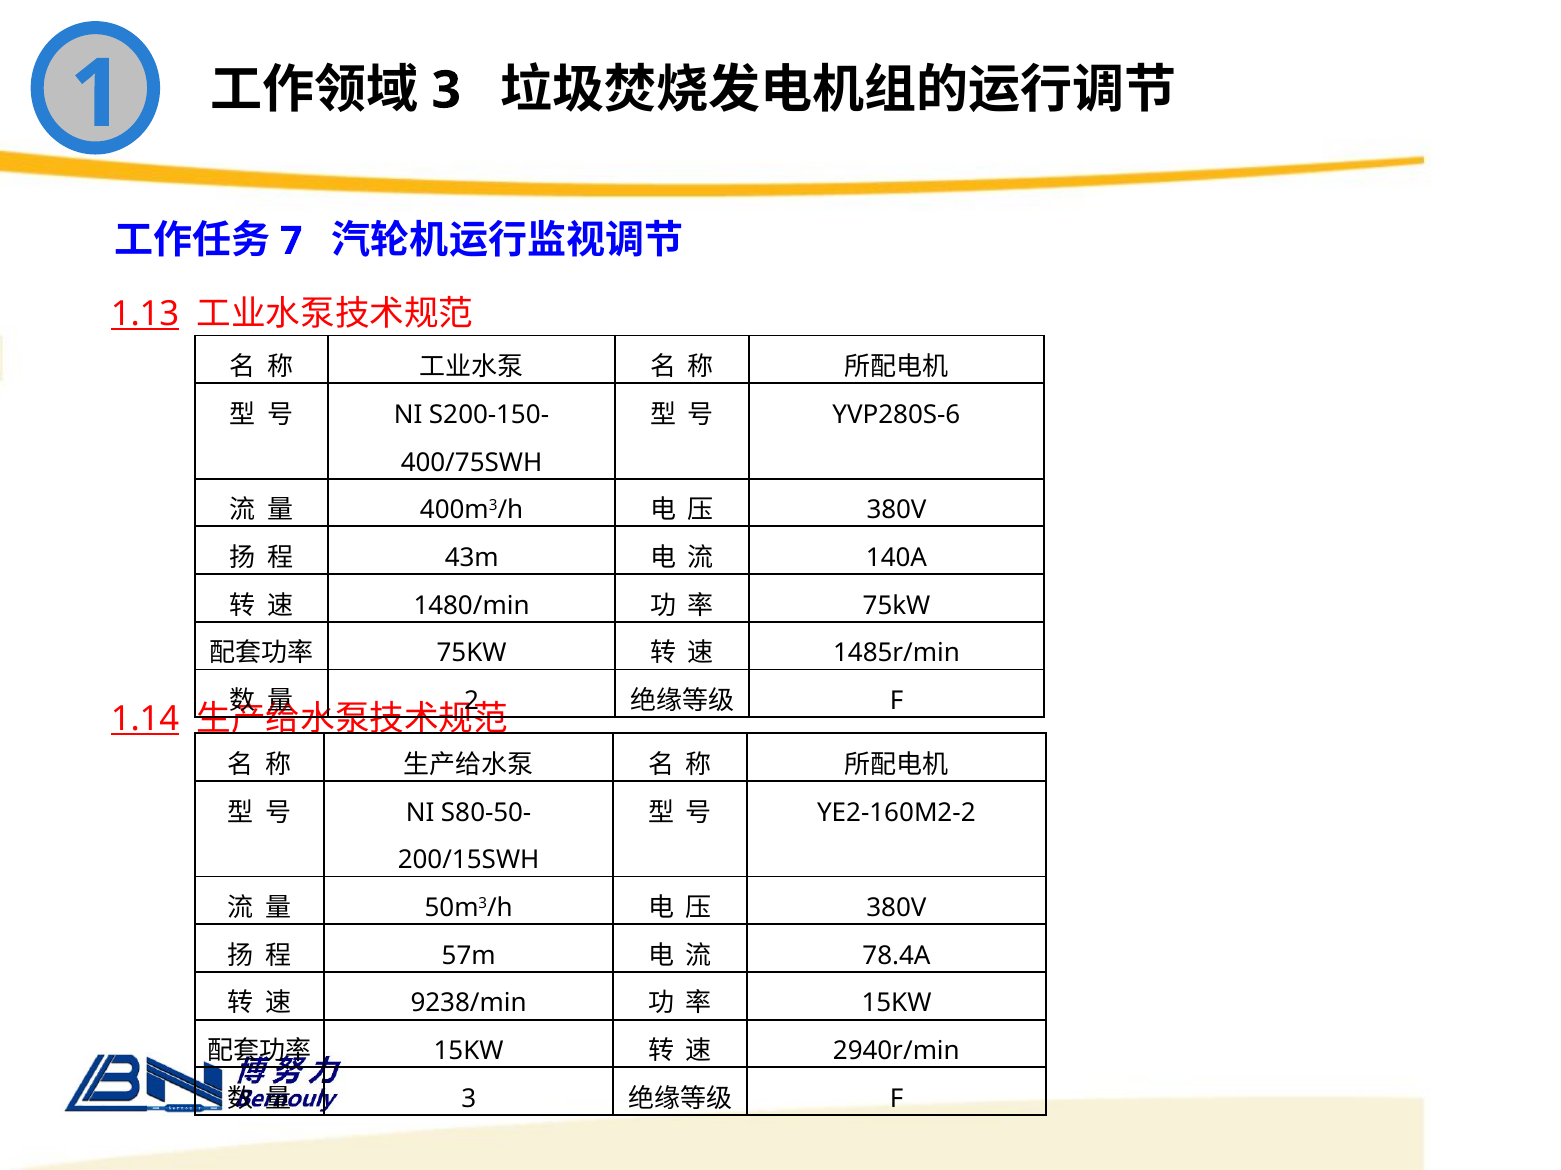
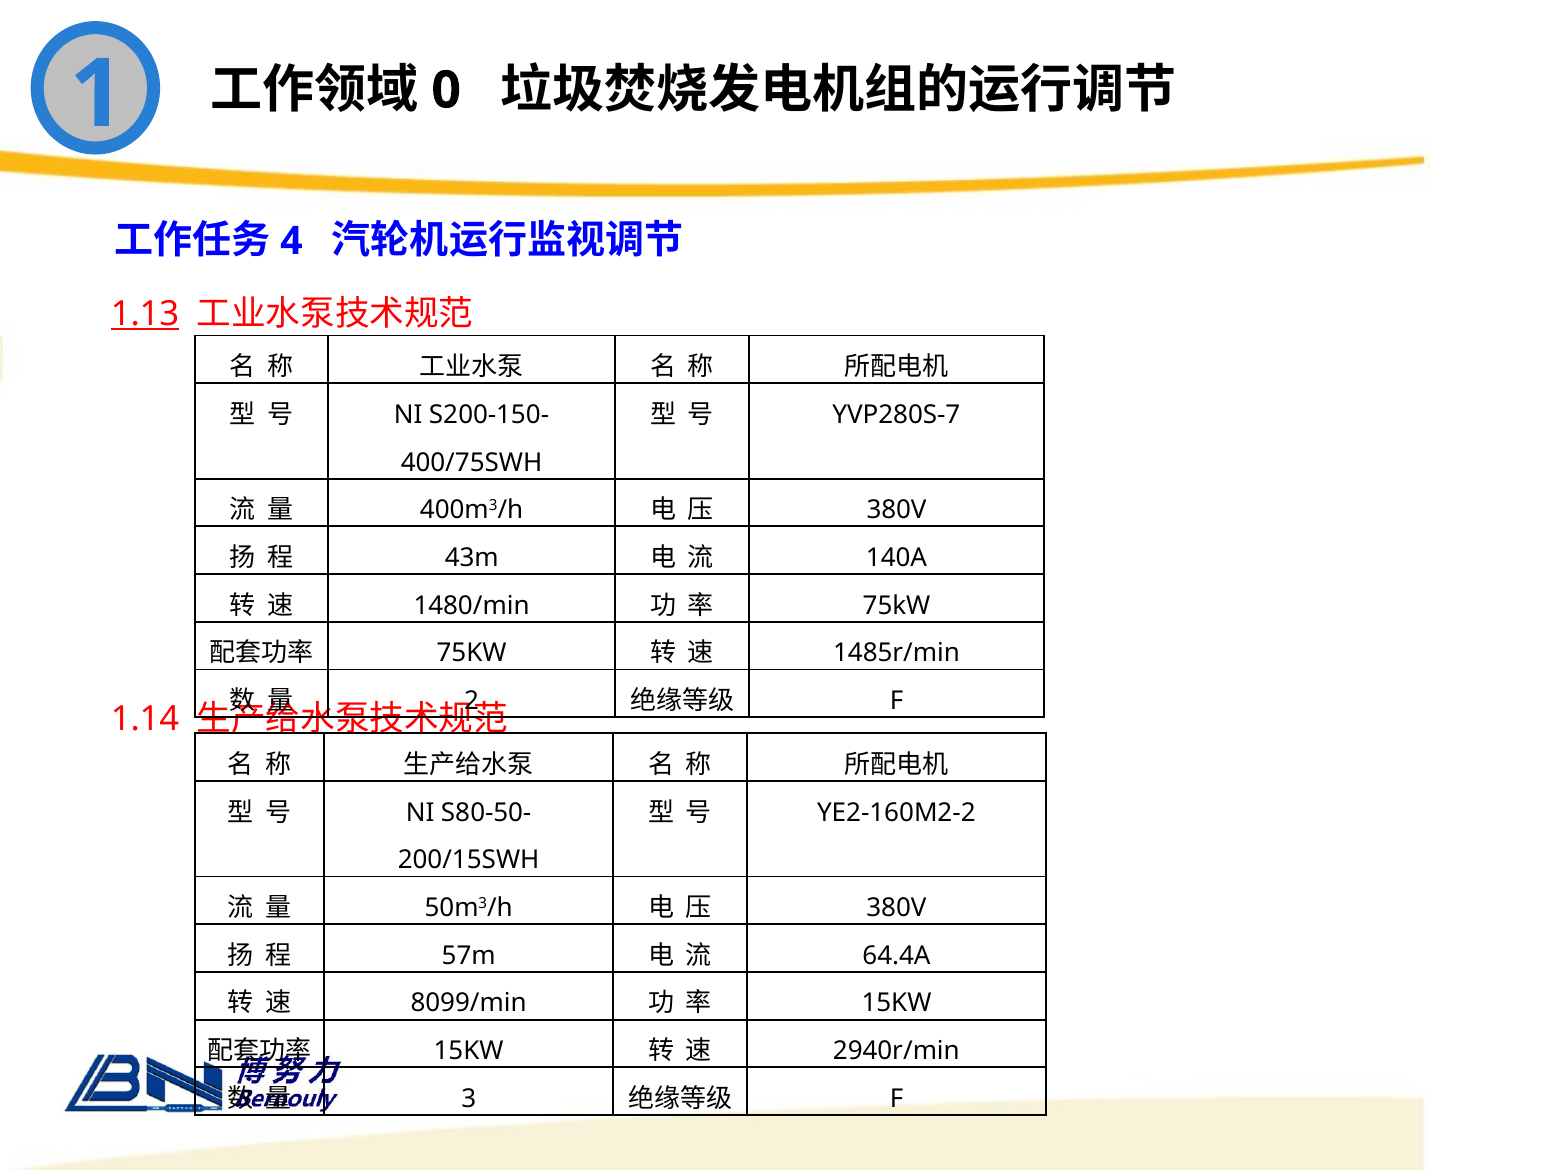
3: 3 -> 0 (446, 90)
7: 7 -> 4 (291, 241)
YVP280S-6: YVP280S-6 -> YVP280S-7 (896, 415)
1.14 underline: present -> none (145, 719)
78.4A: 78.4A -> 64.4A (896, 956)
9238/min: 9238/min -> 8099/min (469, 1004)
